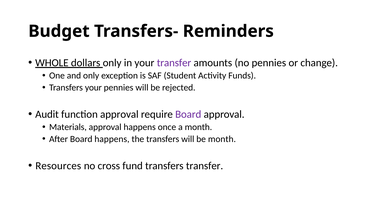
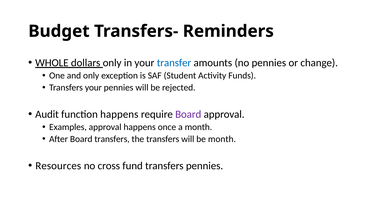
transfer colour: purple -> blue (174, 63)
function approval: approval -> happens (119, 114)
Materials: Materials -> Examples (68, 127)
Board happens: happens -> transfers (112, 139)
transfers transfer: transfer -> pennies (205, 165)
